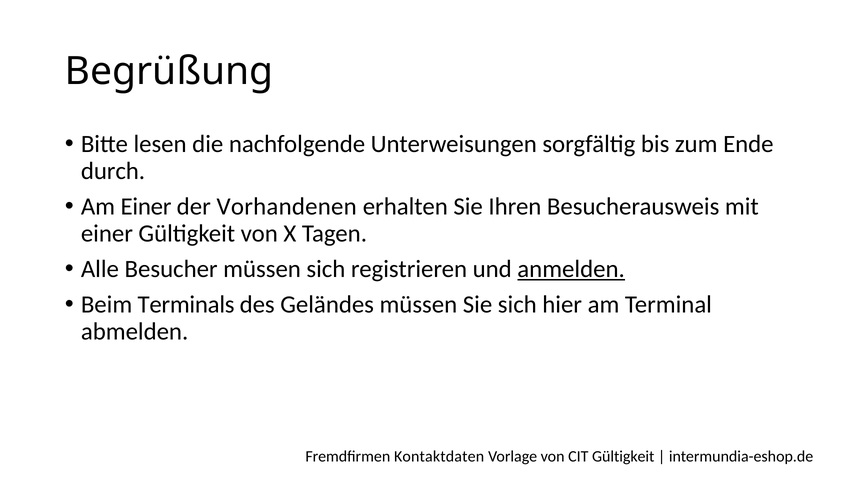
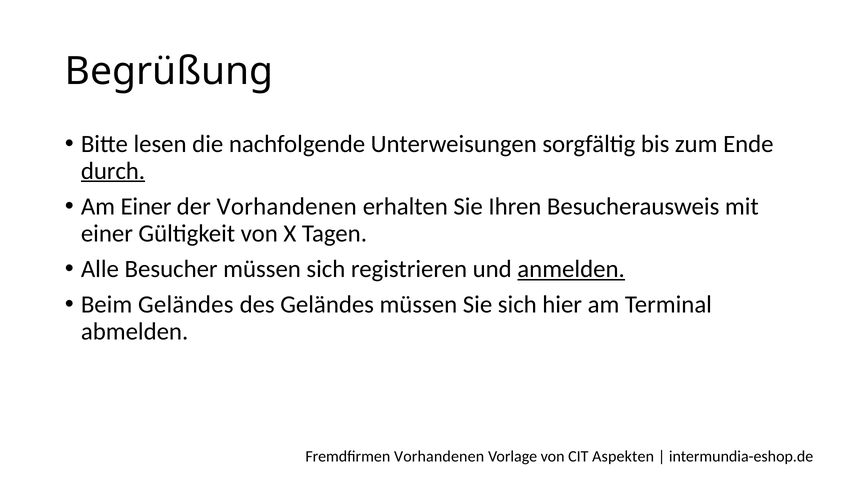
durch underline: none -> present (113, 171)
Beim Terminals: Terminals -> Geländes (186, 305)
Fremdfirmen Kontaktdaten: Kontaktdaten -> Vorhandenen (439, 457)
CIT Gültigkeit: Gültigkeit -> Aspekten (623, 457)
